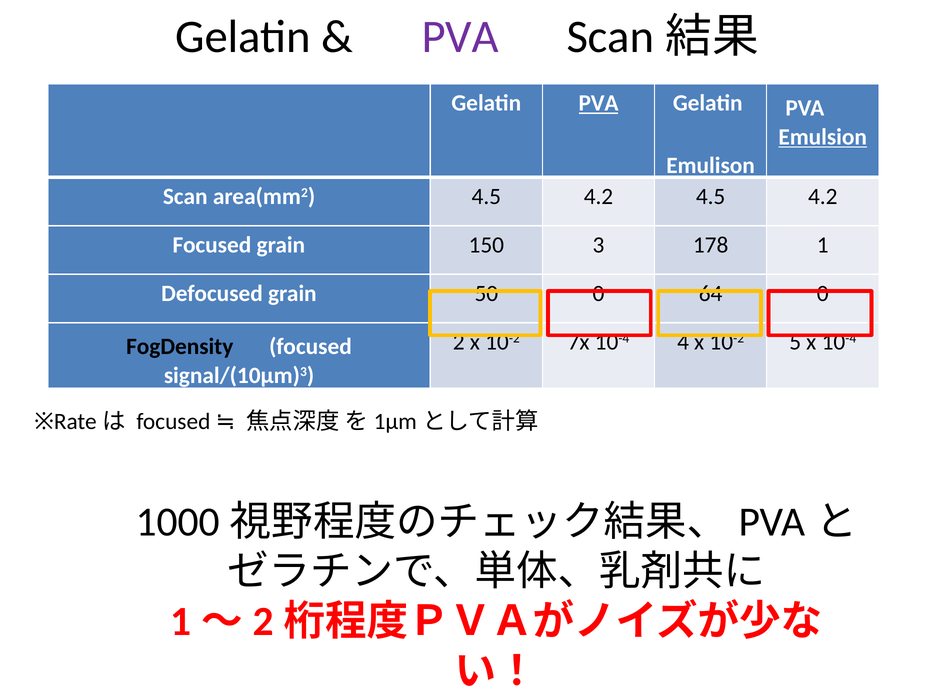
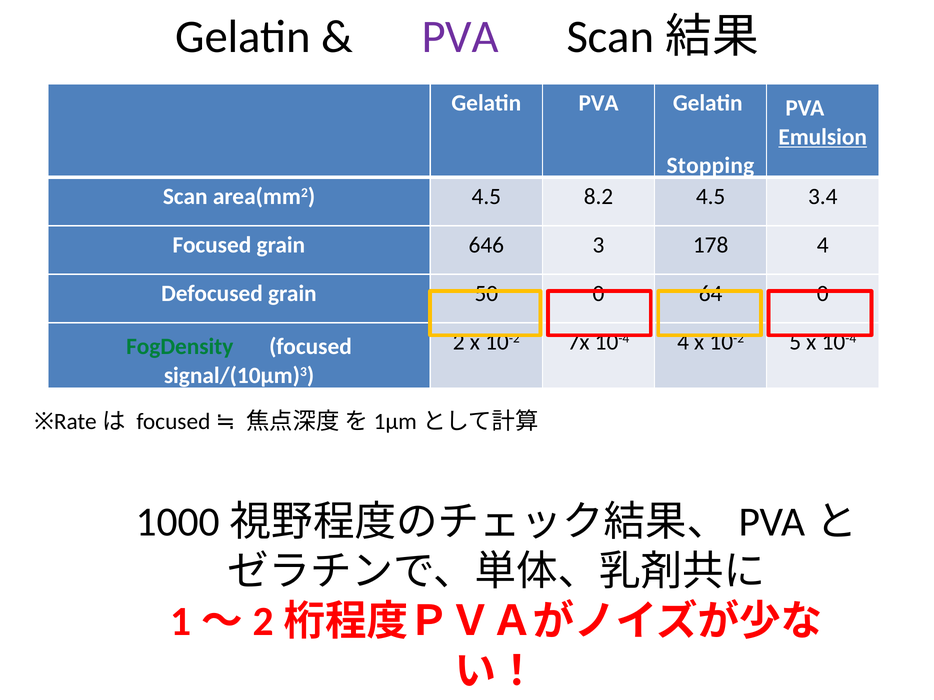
PVA underline: present -> none (599, 103)
Emulison: Emulison -> Stopping (710, 166)
area(mm2 4.5 4.2: 4.2 -> 8.2 (598, 197)
4.2: 4.2 -> 3.4 (823, 197)
150: 150 -> 646 (486, 245)
178 1: 1 -> 4 (823, 245)
FogDensity colour: black -> green (180, 347)
